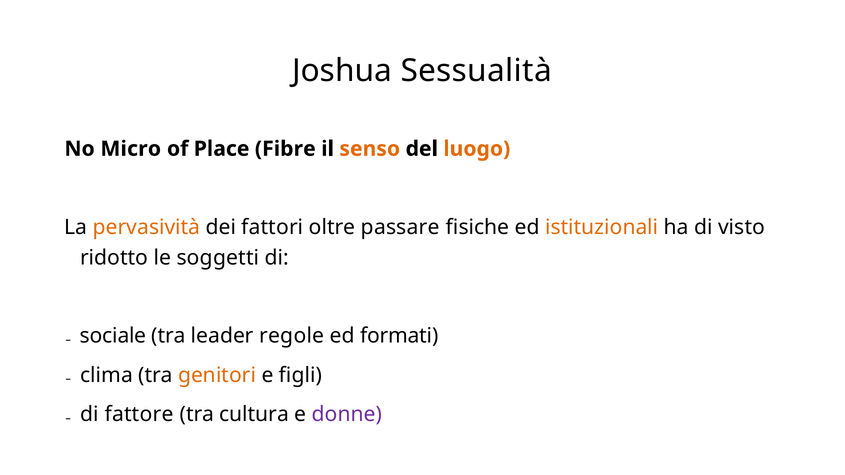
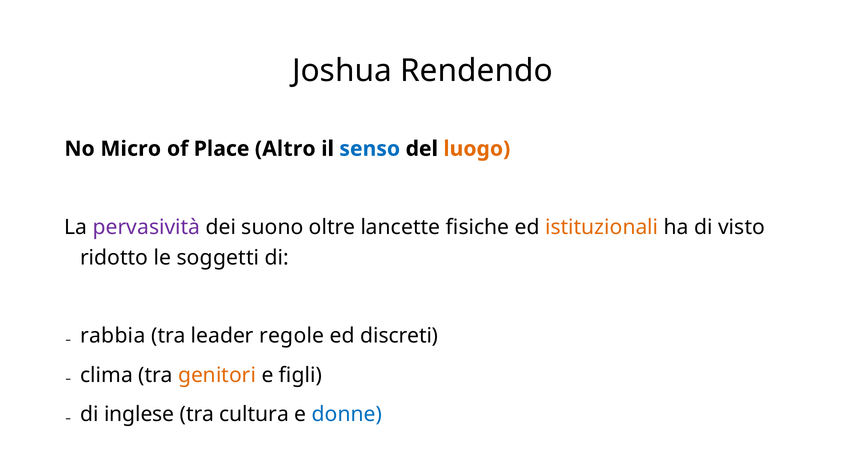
Sessualità: Sessualità -> Rendendo (476, 71)
Fibre: Fibre -> Altro (285, 149)
senso colour: orange -> blue (370, 149)
pervasività colour: orange -> purple (147, 227)
fattori: fattori -> suono (272, 227)
passare: passare -> lancette (400, 227)
sociale: sociale -> rabbia (113, 336)
formati: formati -> discreti (399, 336)
fattore: fattore -> inglese (139, 415)
donne colour: purple -> blue (347, 415)
